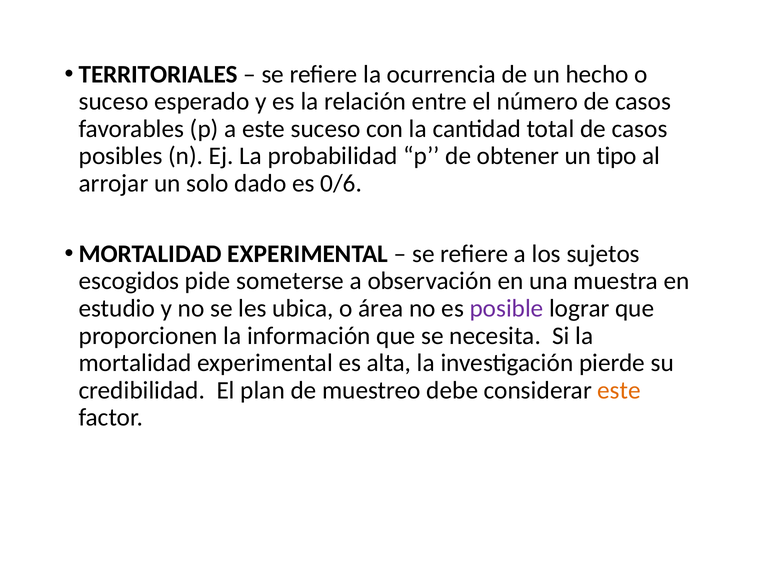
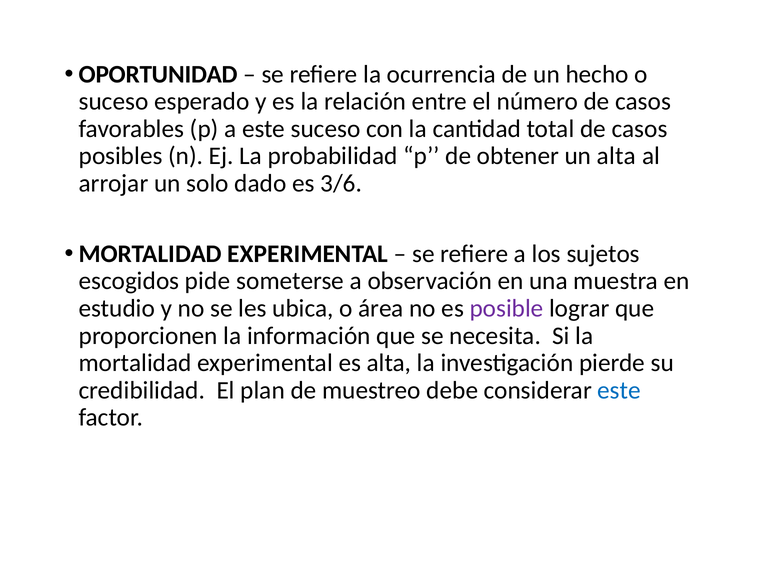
TERRITORIALES: TERRITORIALES -> OPORTUNIDAD (158, 74)
un tipo: tipo -> alta (617, 156)
0/6: 0/6 -> 3/6 (341, 183)
este colour: orange -> blue (619, 391)
